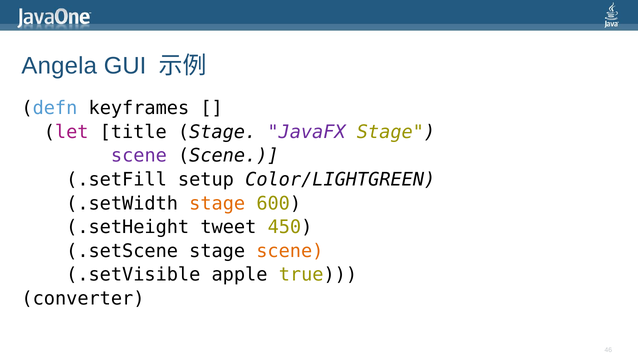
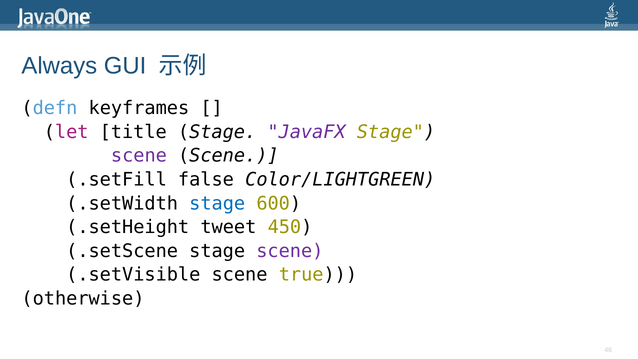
Angela: Angela -> Always (59, 66)
setup: setup -> false (206, 180)
stage colour: orange -> blue (217, 203)
scene colour: orange -> purple (290, 251)
.setVisible apple: apple -> scene (240, 275)
converter: converter -> otherwise (83, 299)
